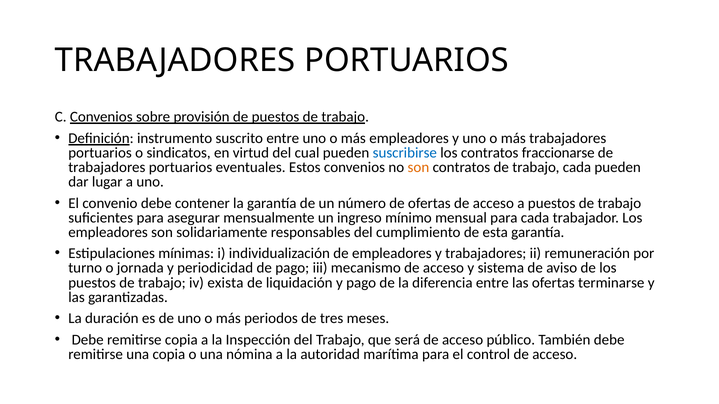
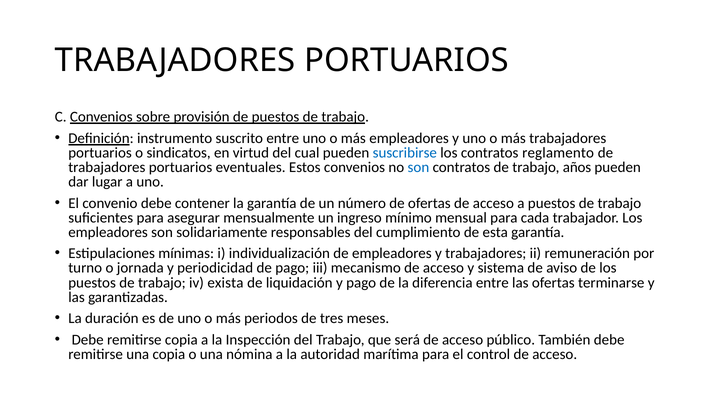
fraccionarse: fraccionarse -> reglamento (558, 153)
son colour: orange -> blue (418, 167)
trabajo cada: cada -> años (577, 167)
